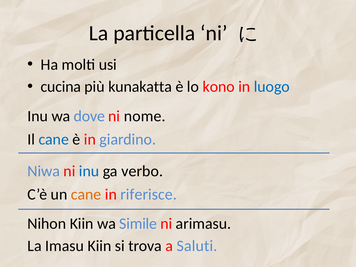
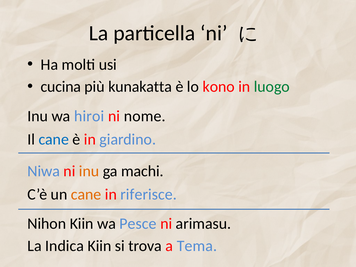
luogo colour: blue -> green (272, 87)
dove: dove -> hiroi (89, 116)
inu colour: blue -> orange (89, 171)
verbo: verbo -> machi (142, 171)
Simile: Simile -> Pesce (138, 224)
Imasu: Imasu -> Indica (65, 246)
Saluti: Saluti -> Tema (197, 246)
